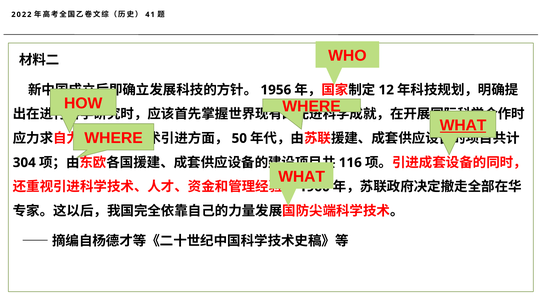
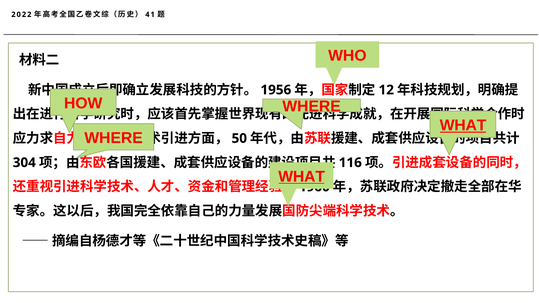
WHAT underline: none -> present (302, 177)
